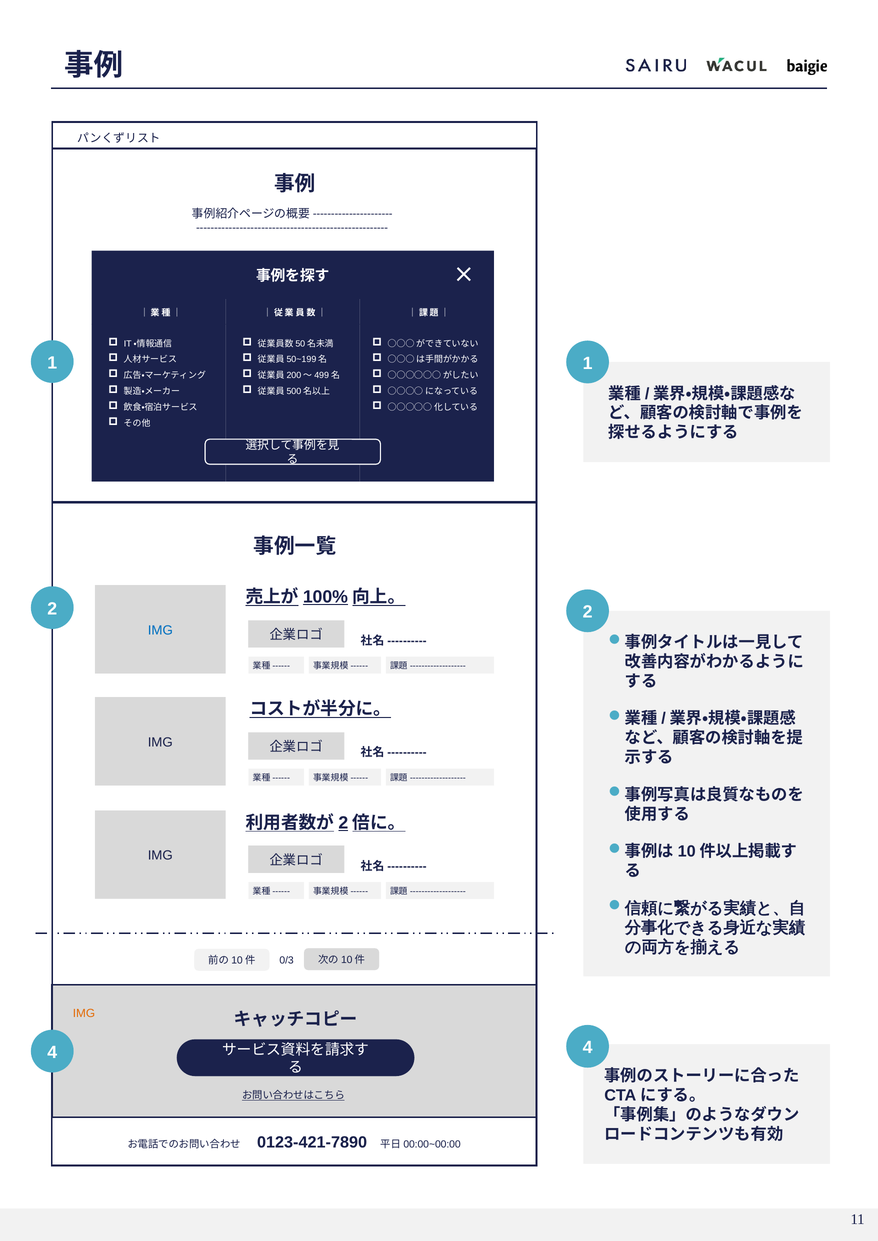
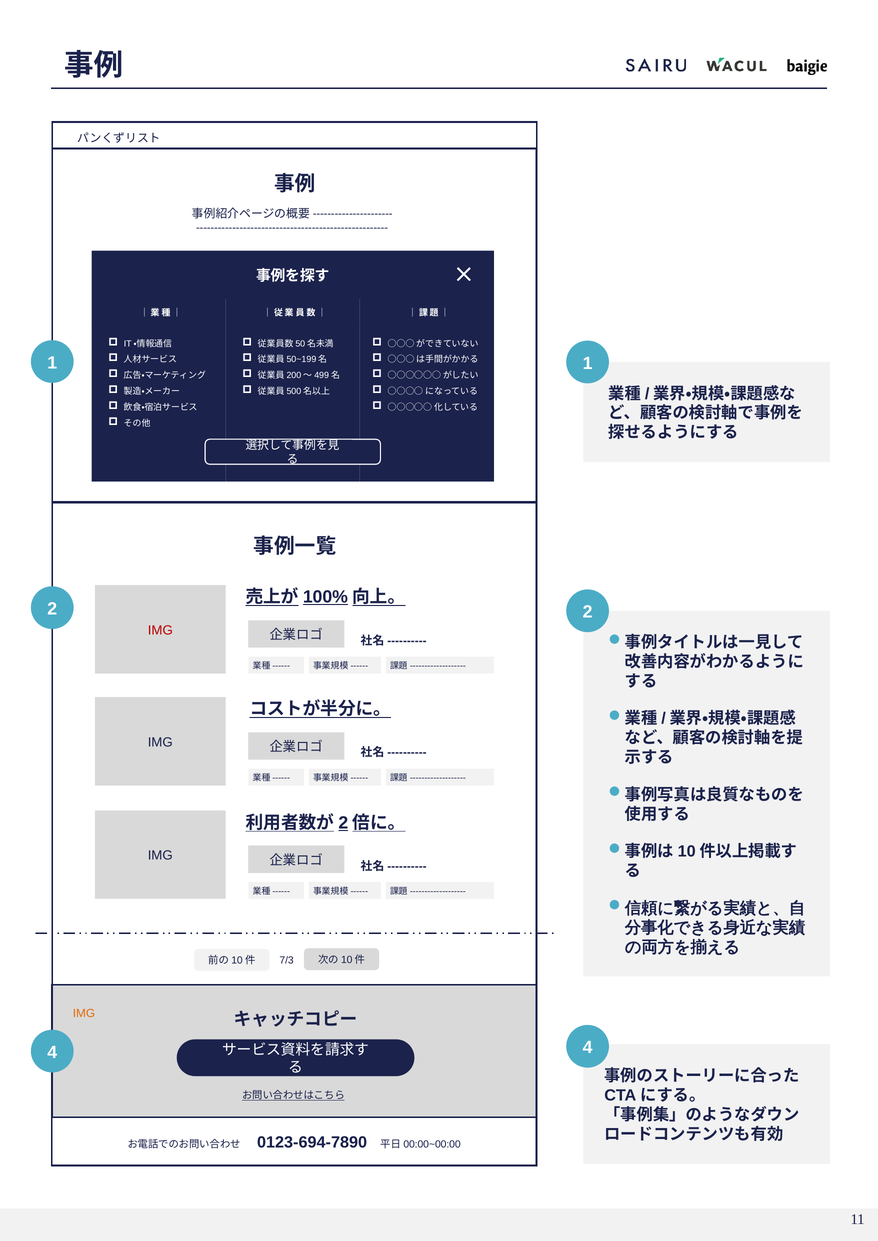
IMG colour: blue -> red (160, 631)
0/3: 0/3 -> 7/3 (287, 961)
0123-421-7890: 0123-421-7890 -> 0123-694-7890 (312, 1143)
